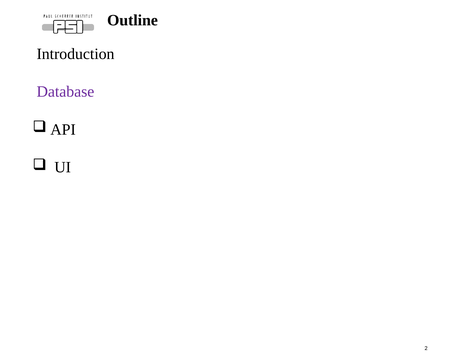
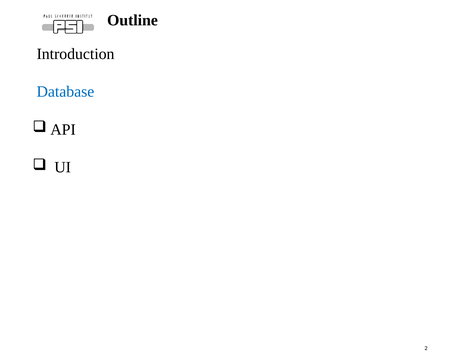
Database colour: purple -> blue (65, 92)
